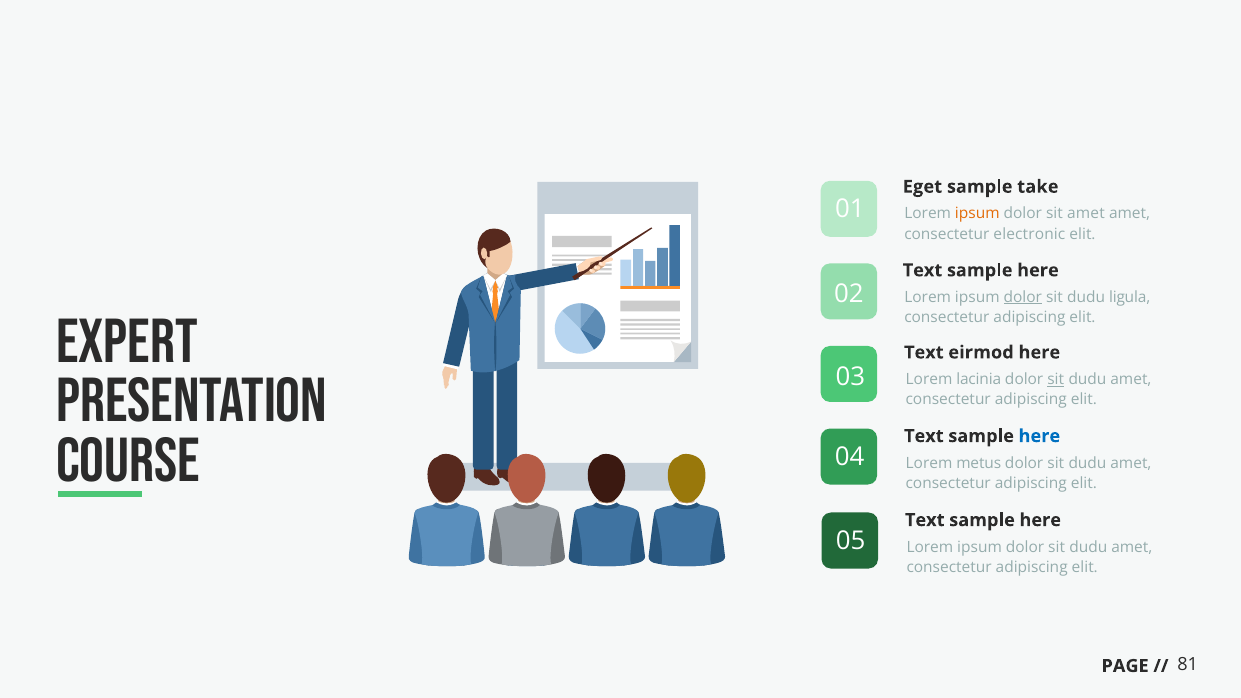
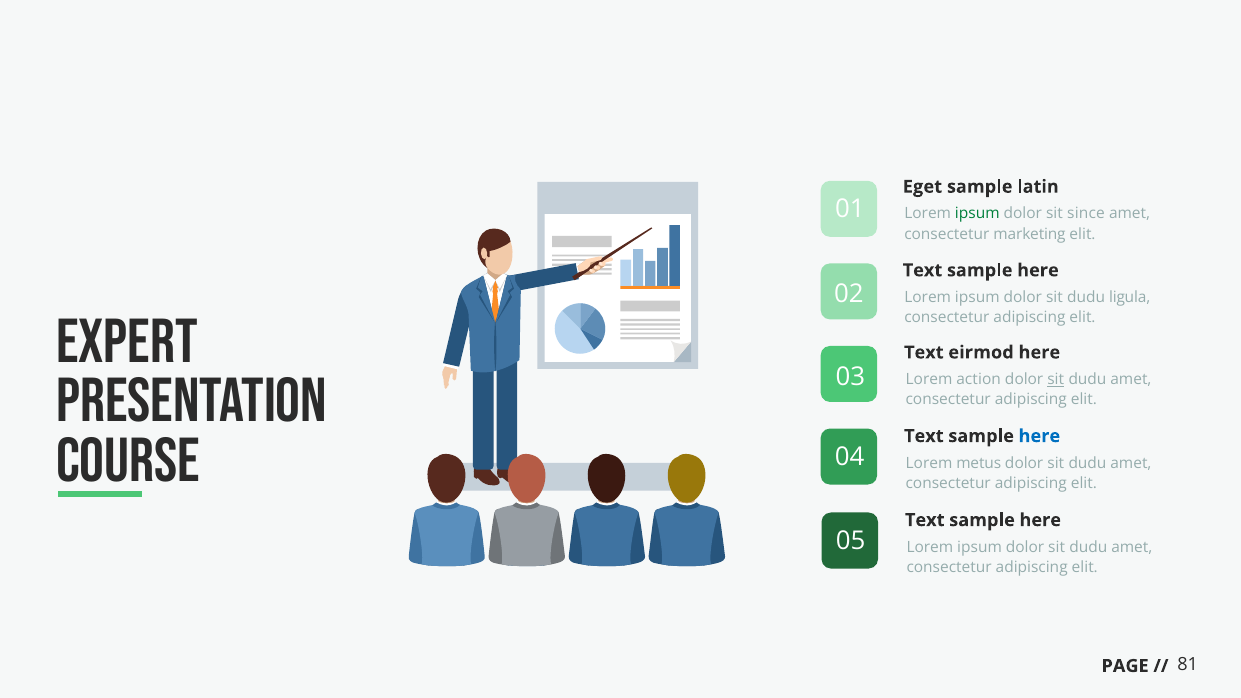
take: take -> latin (1038, 187)
ipsum colour: orange -> green (977, 214)
sit amet: amet -> since (1086, 214)
electronic: electronic -> marketing (1030, 234)
dolor underline: present -> none (1023, 297)
lacinia: lacinia -> action (979, 379)
